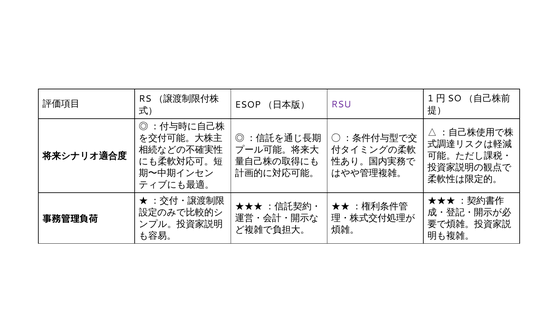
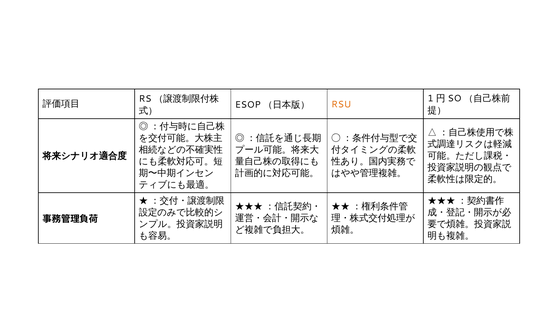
RSU colour: purple -> orange (341, 104)
